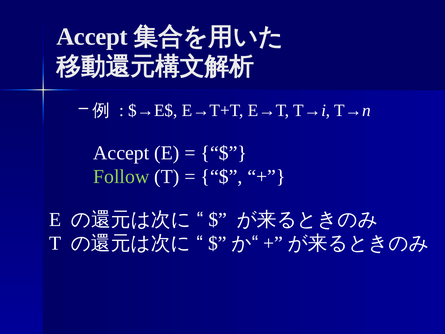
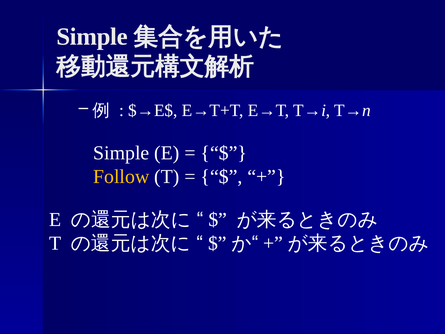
Accept: Accept -> Simple (92, 37)
Accept: Accept -> Simple (121, 153)
Follow colour: light green -> yellow (121, 176)
